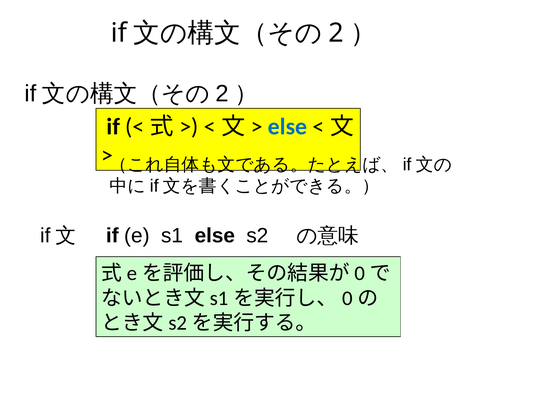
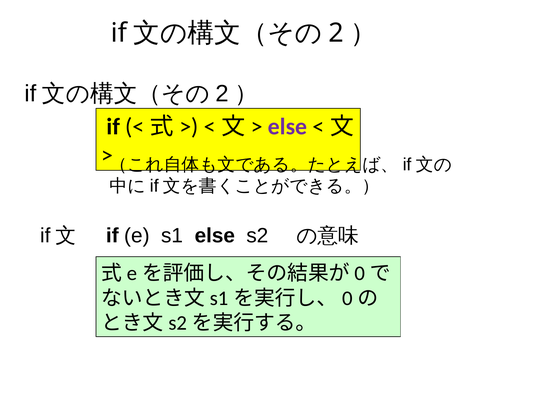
else colour: blue -> purple (288, 127)
